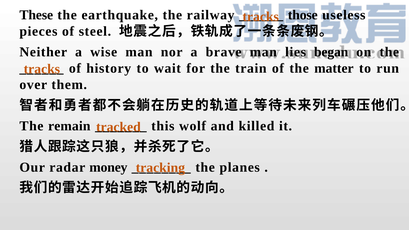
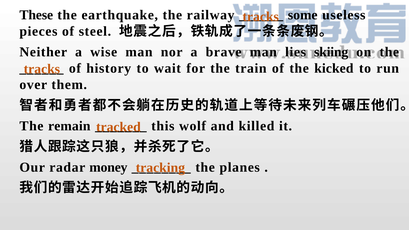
those: those -> some (303, 15)
began: began -> skiing (331, 52)
matter: matter -> kicked (334, 68)
